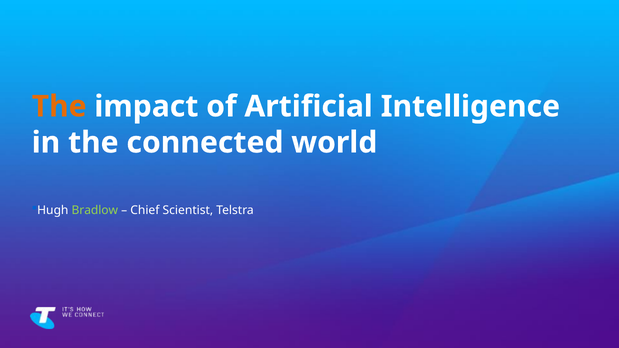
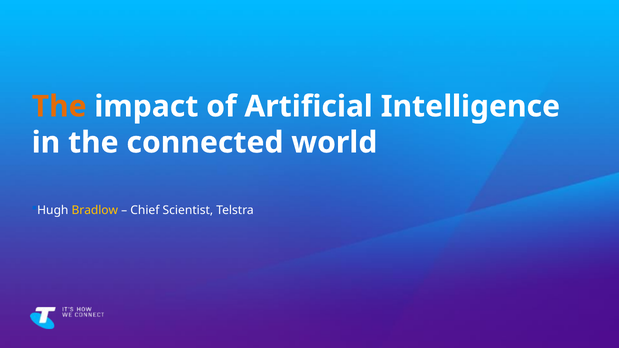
Bradlow colour: light green -> yellow (95, 211)
